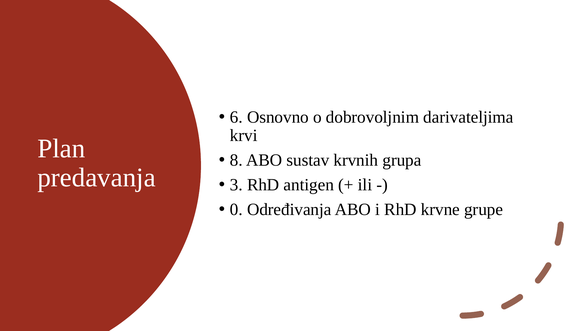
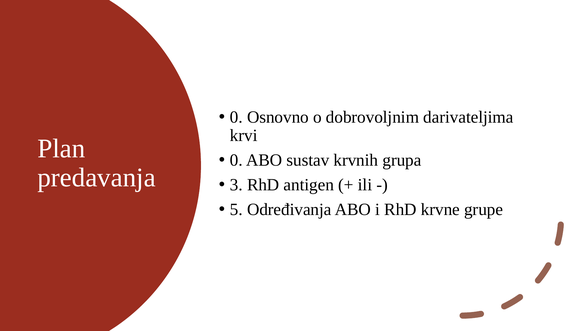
6: 6 -> 0 (236, 117)
8: 8 -> 0 (236, 160)
0: 0 -> 5 (236, 209)
